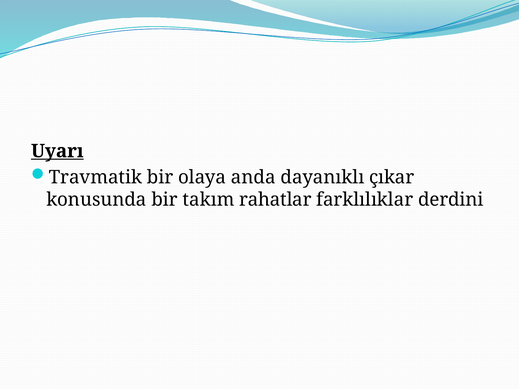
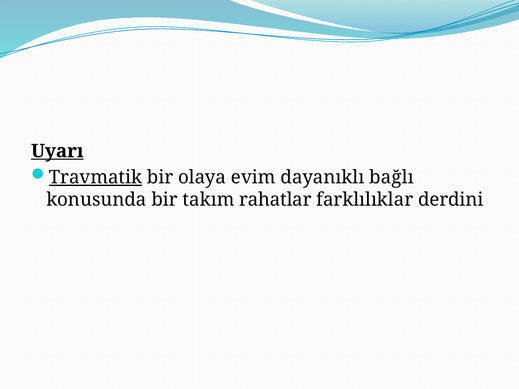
Travmatik underline: none -> present (95, 177)
anda: anda -> evim (253, 177)
çıkar: çıkar -> bağlı (392, 177)
